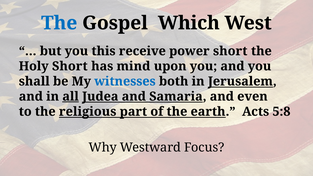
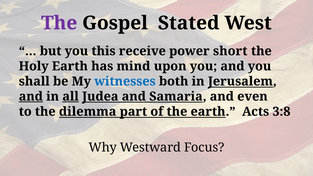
The colour: blue -> purple (59, 23)
Which: Which -> Stated (189, 23)
Holy Short: Short -> Earth (70, 66)
and underline: none -> present (31, 96)
religious: religious -> dilemma (88, 112)
5:8: 5:8 -> 3:8 (281, 112)
